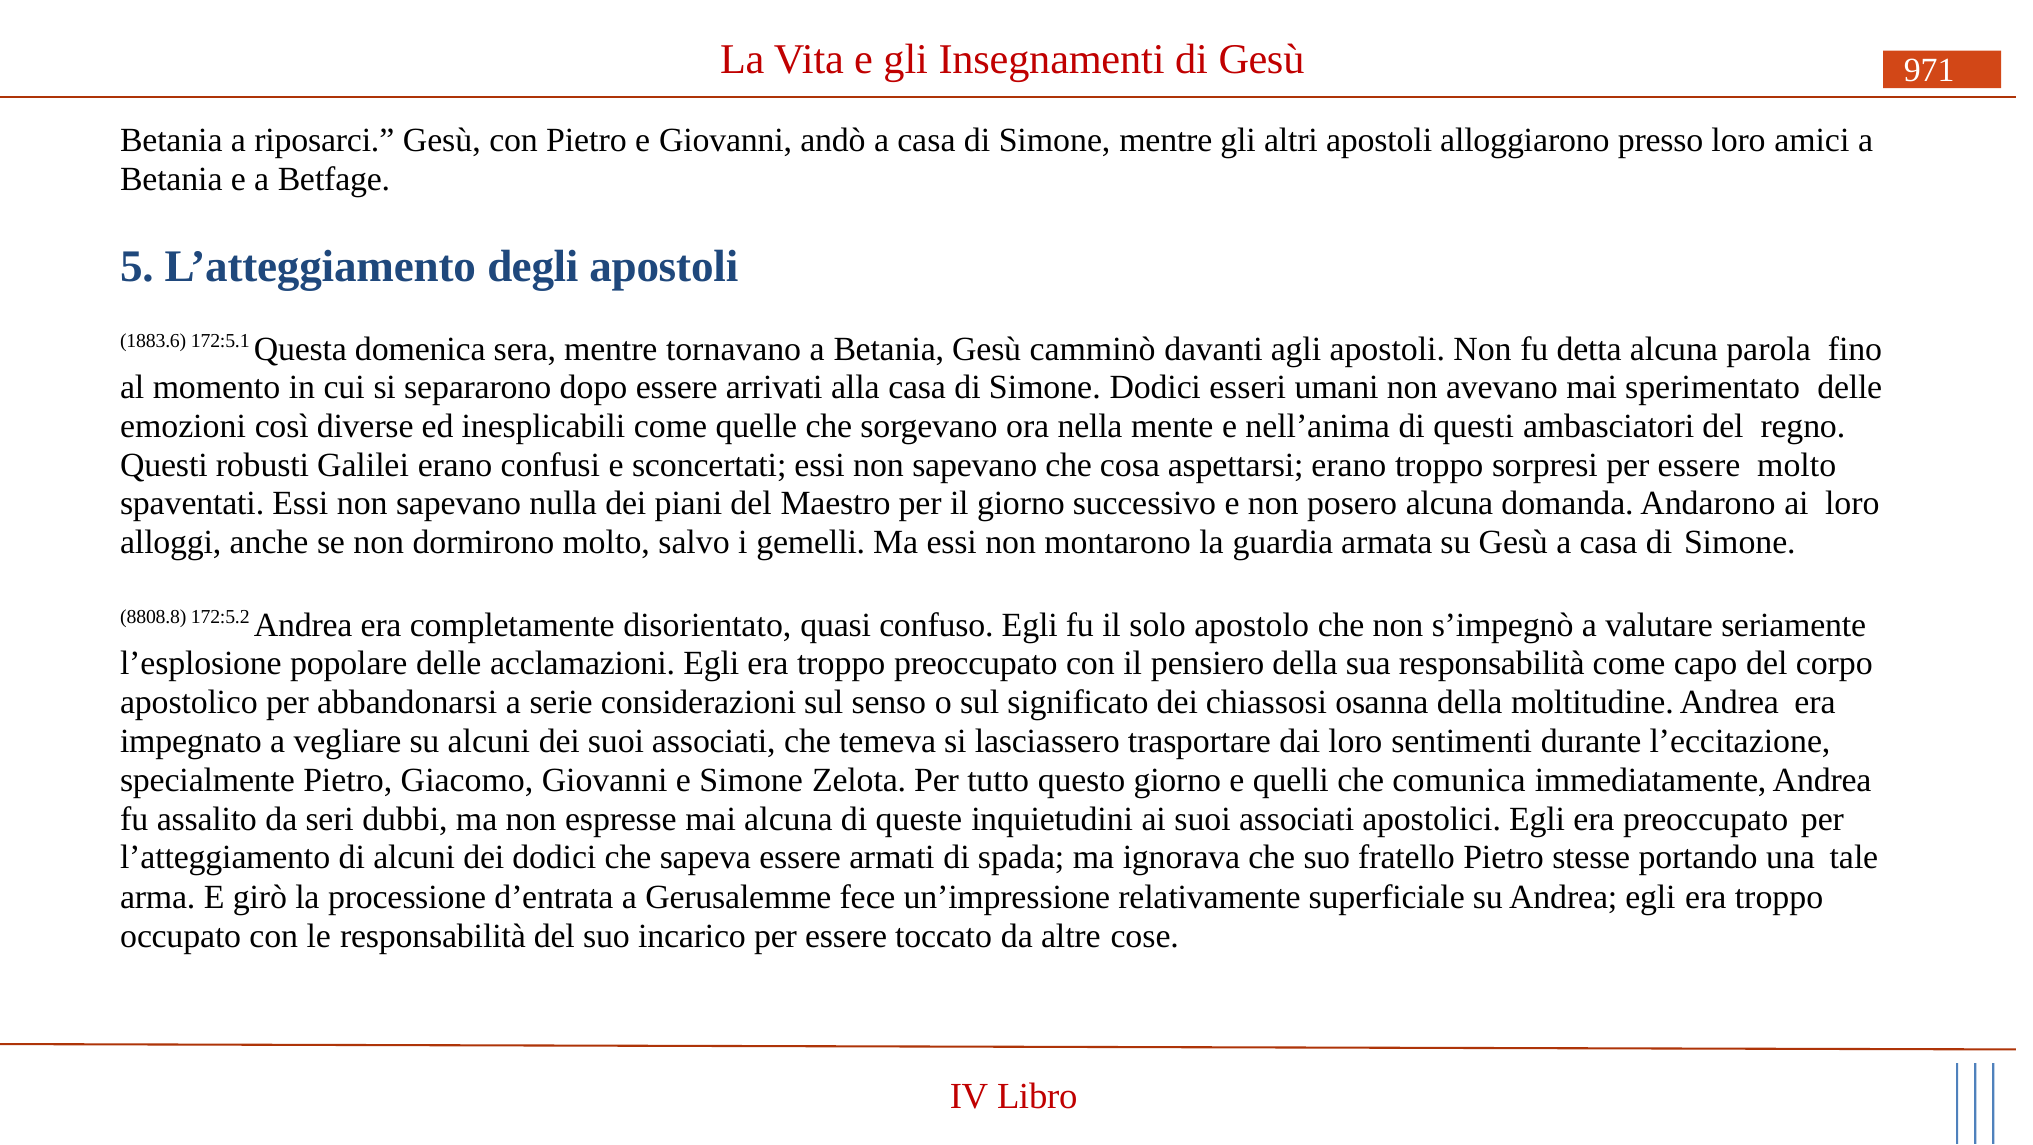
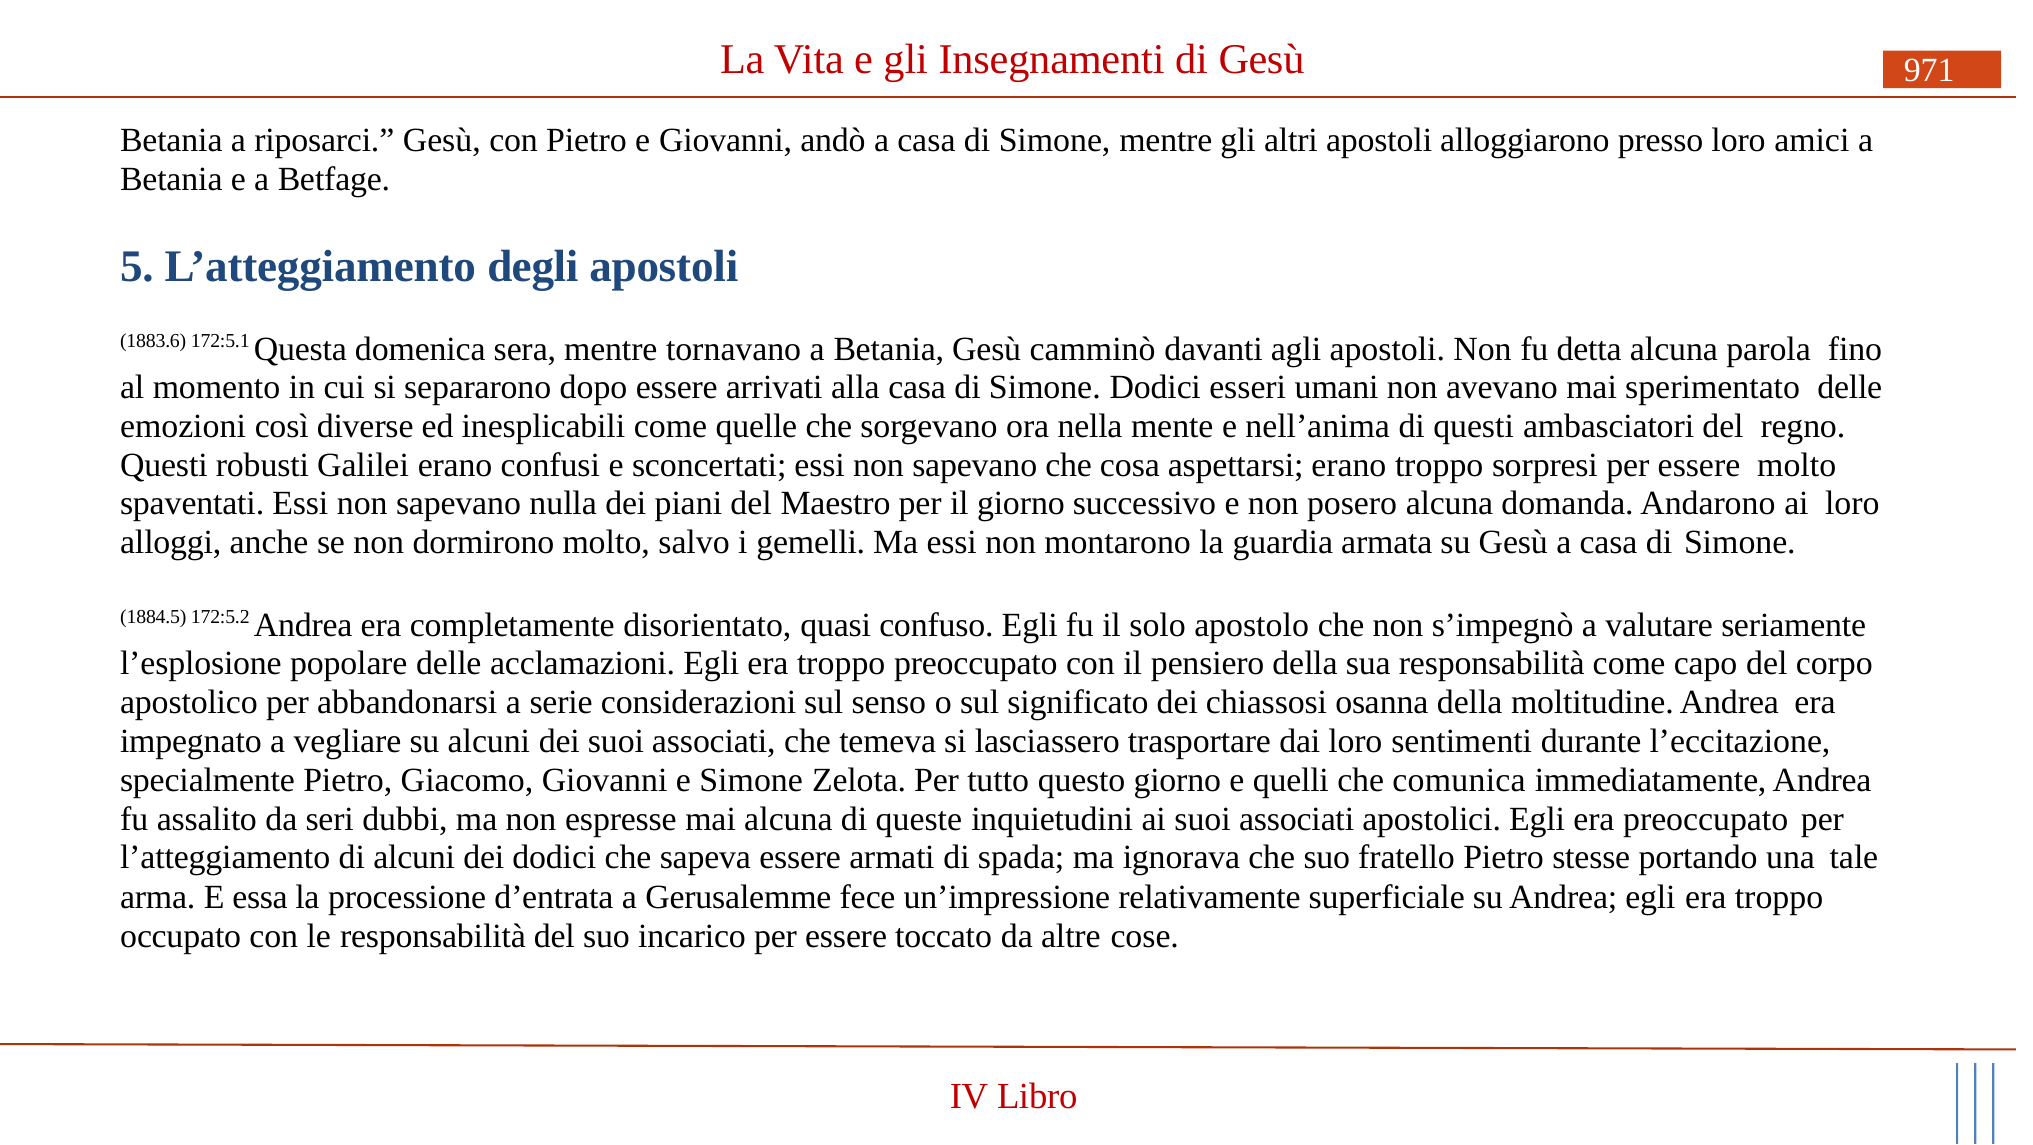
8808.8: 8808.8 -> 1884.5 (153, 617)
girò: girò -> essa (260, 898)
